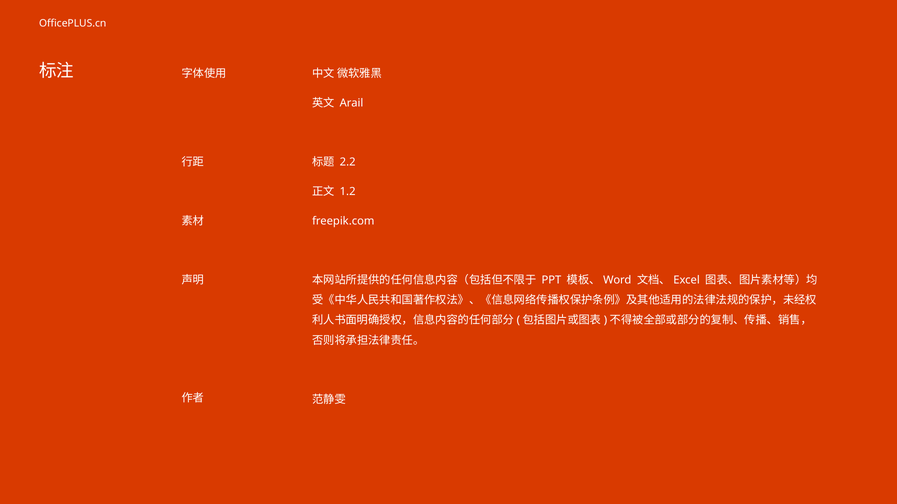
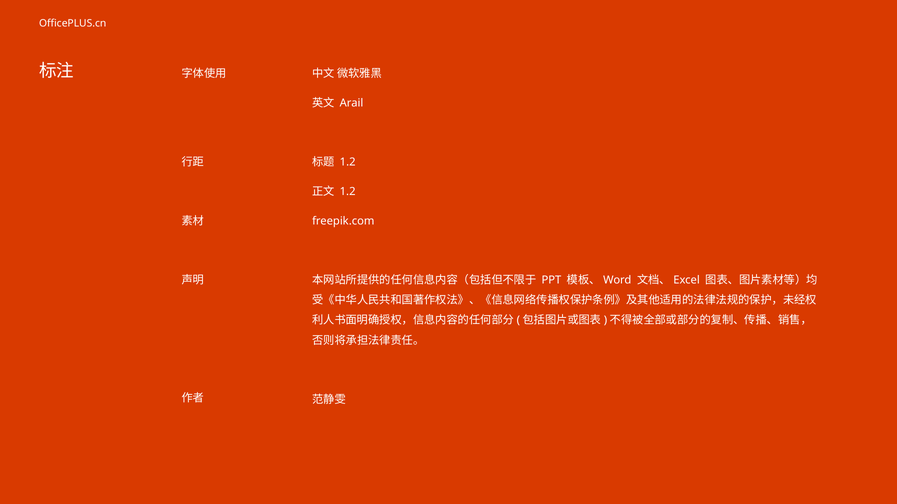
2.2: 2.2 -> 1.2 (348, 162)
